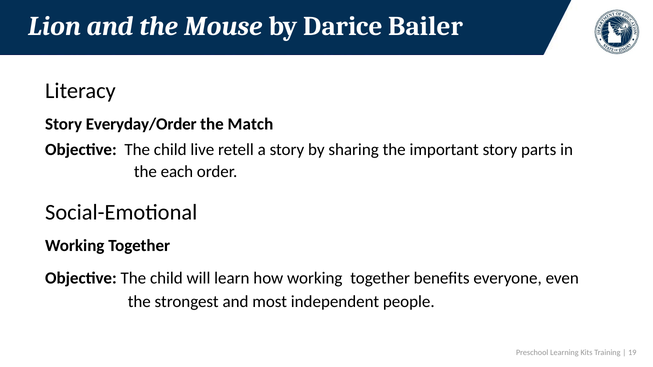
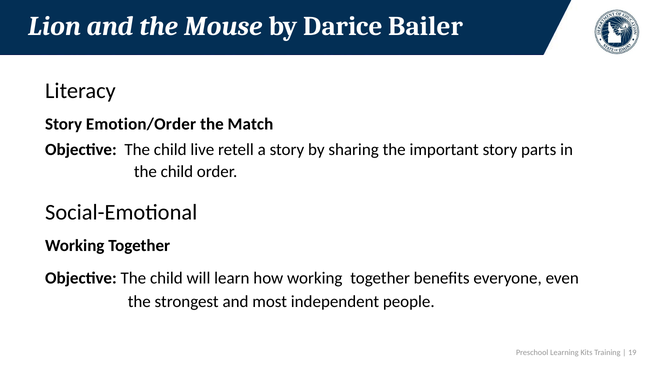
Everyday/Order: Everyday/Order -> Emotion/Order (141, 124)
each: each -> child (177, 172)
